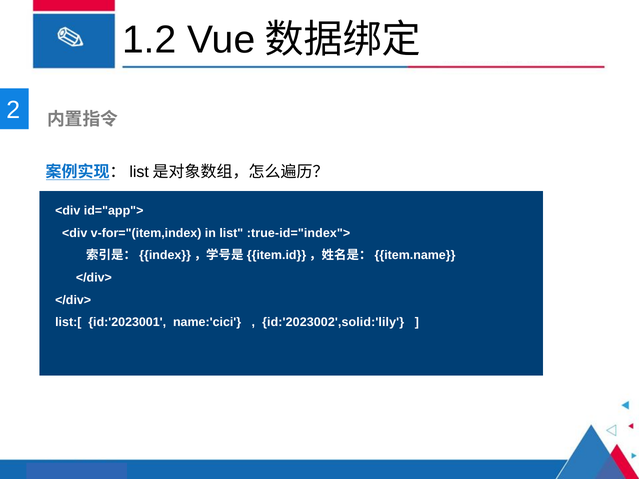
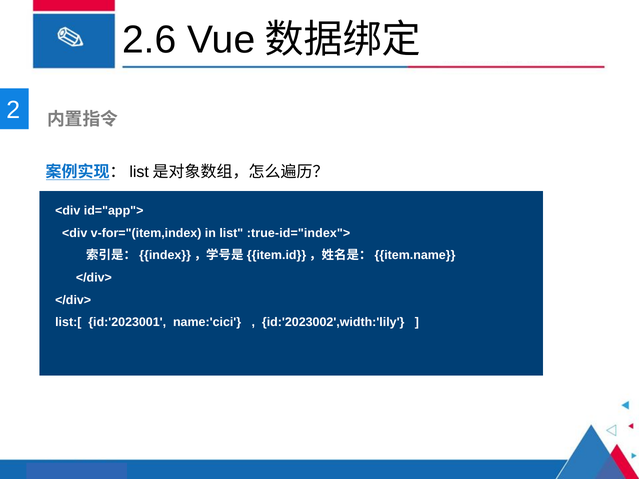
1.2: 1.2 -> 2.6 (149, 40)
id:'2023002',solid:'lily: id:'2023002',solid:'lily -> id:'2023002',width:'lily (333, 323)
